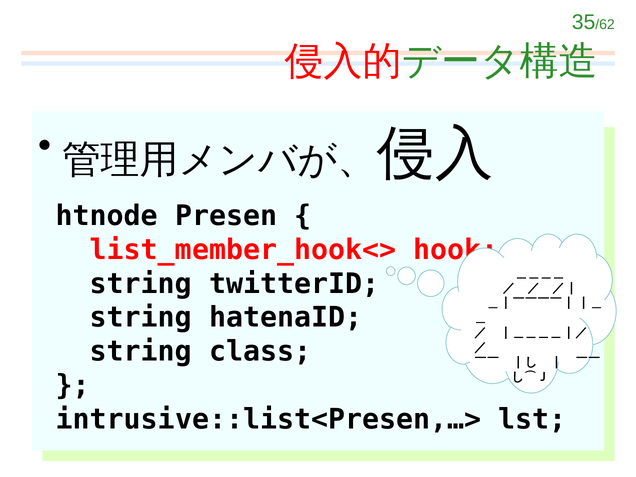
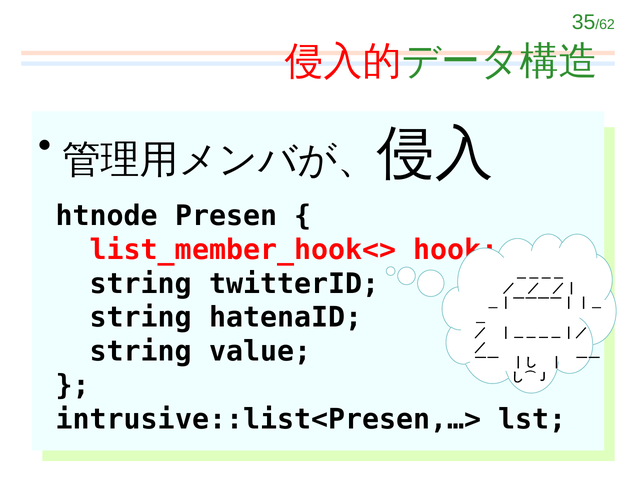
class: class -> value (260, 352)
